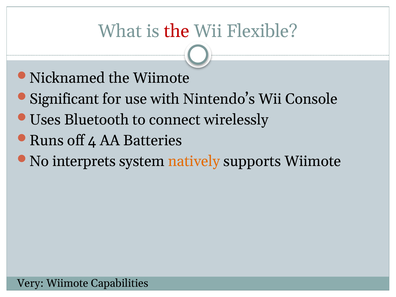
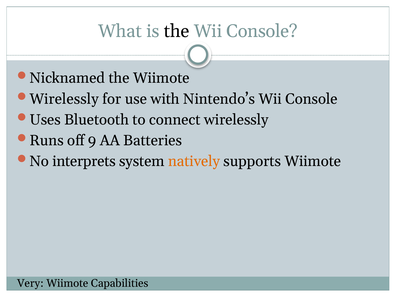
the colour: red -> black (177, 31)
Flexible: Flexible -> Console (262, 31)
Significant: Significant -> Wirelessly (64, 99)
4: 4 -> 9 (92, 140)
